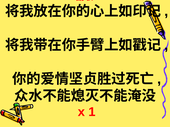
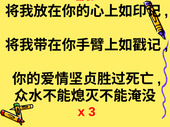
1: 1 -> 3 (92, 112)
